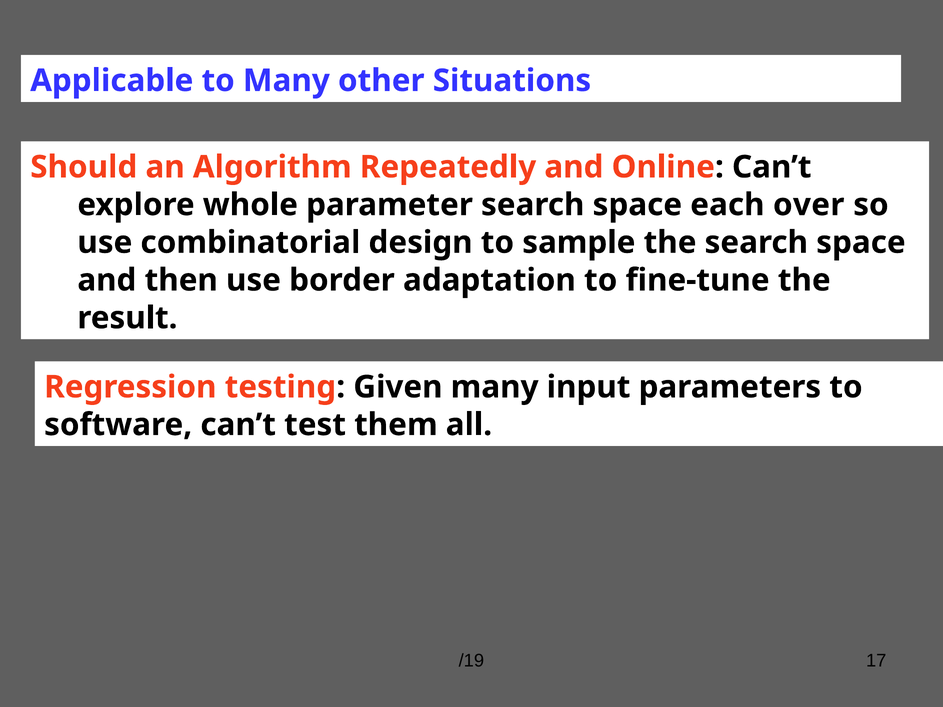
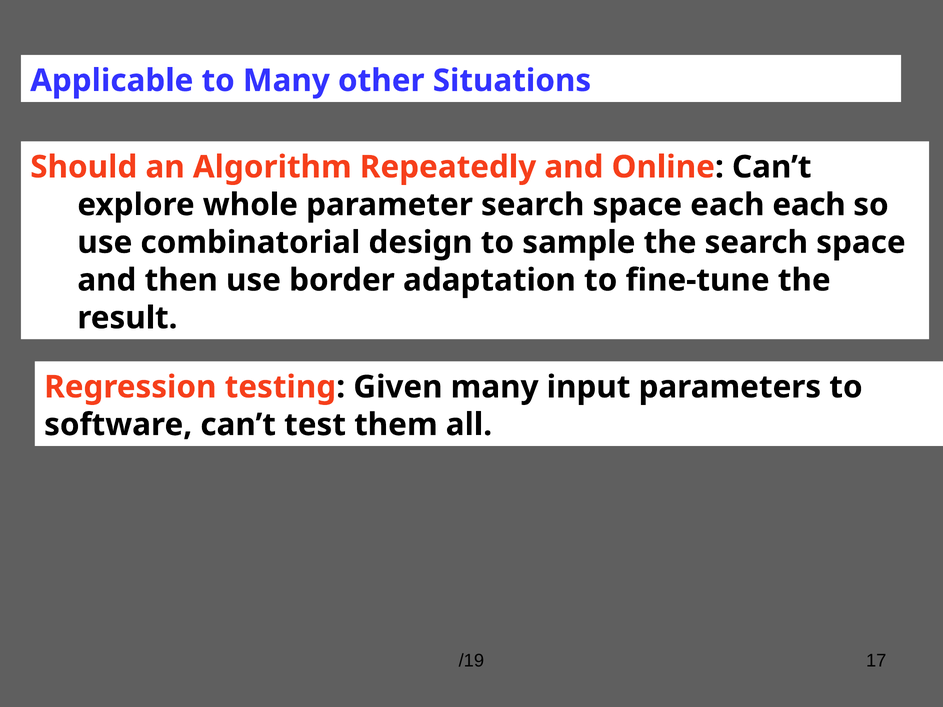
each over: over -> each (809, 205)
